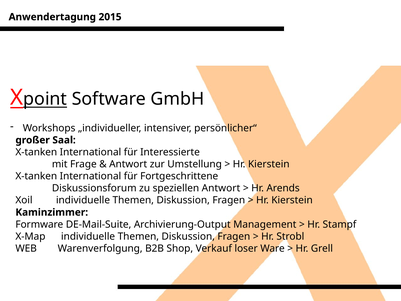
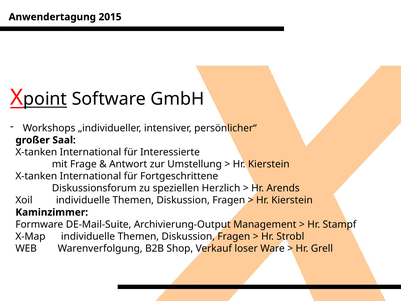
speziellen Antwort: Antwort -> Herzlich (221, 188)
